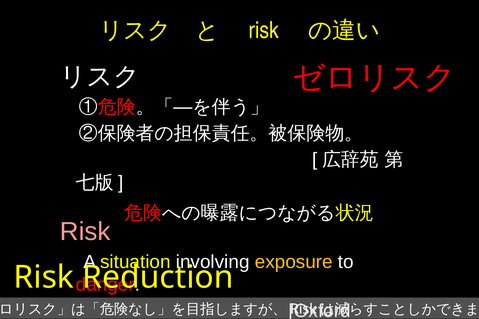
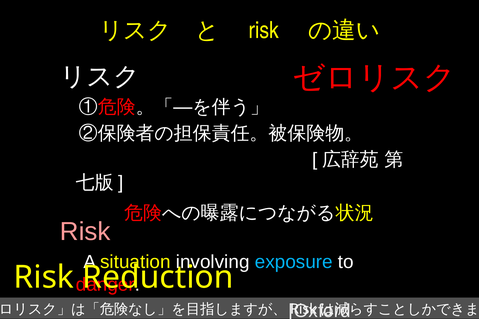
exposure colour: yellow -> light blue (294, 262)
